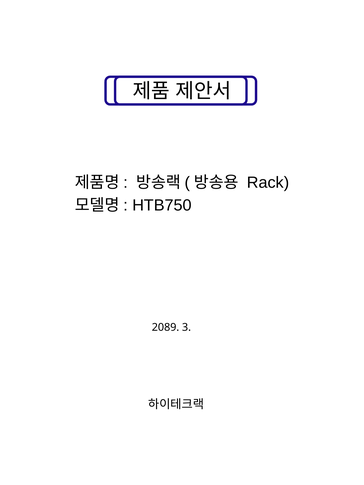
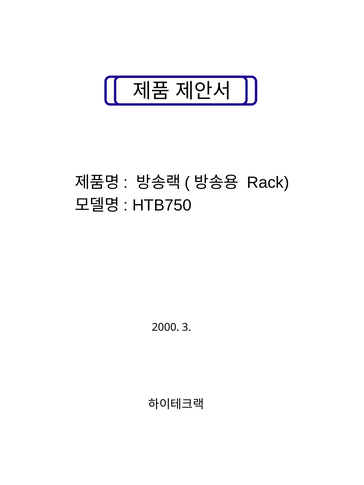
2089: 2089 -> 2000 (166, 327)
